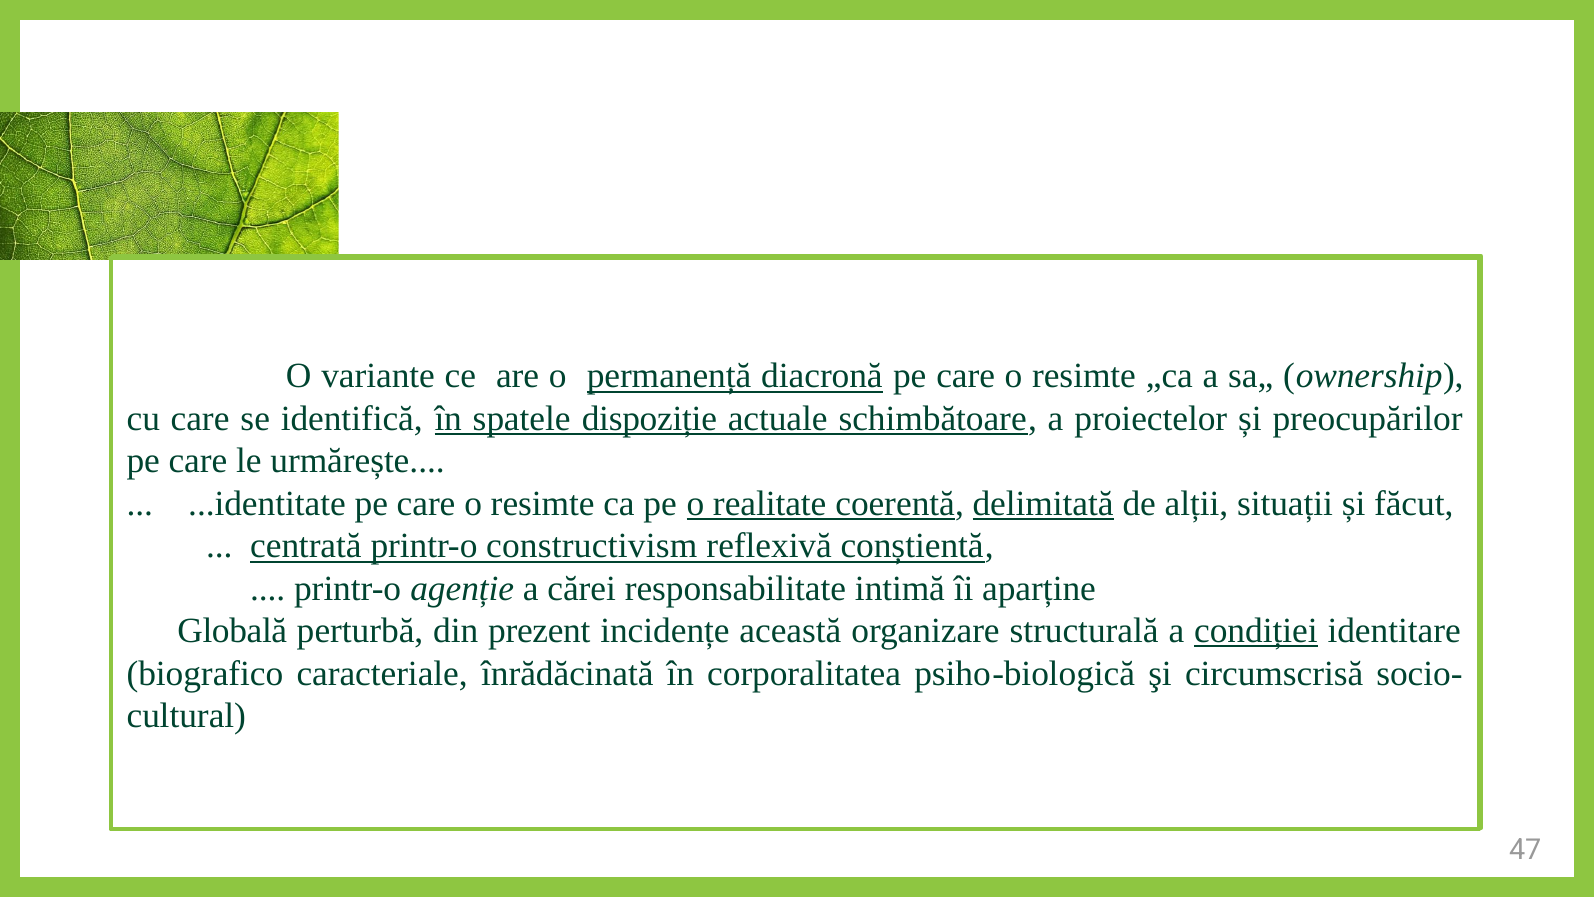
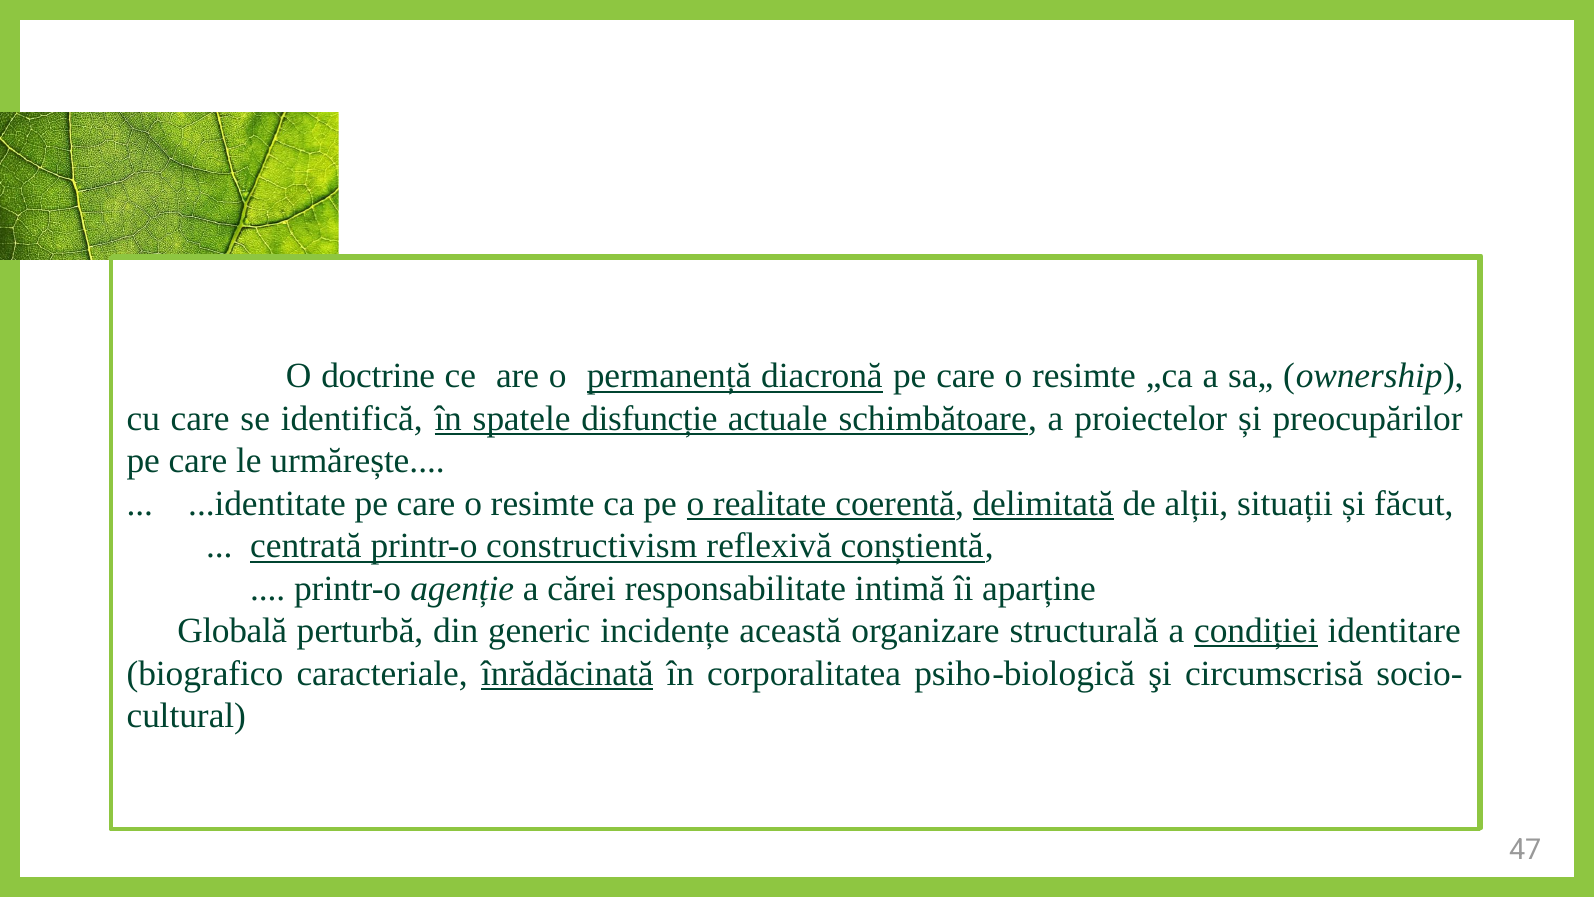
variante: variante -> doctrine (378, 376)
dispoziție: dispoziție -> disfuncție (649, 418)
prezent: prezent -> generic (539, 631)
înrădăcinată underline: none -> present (567, 673)
